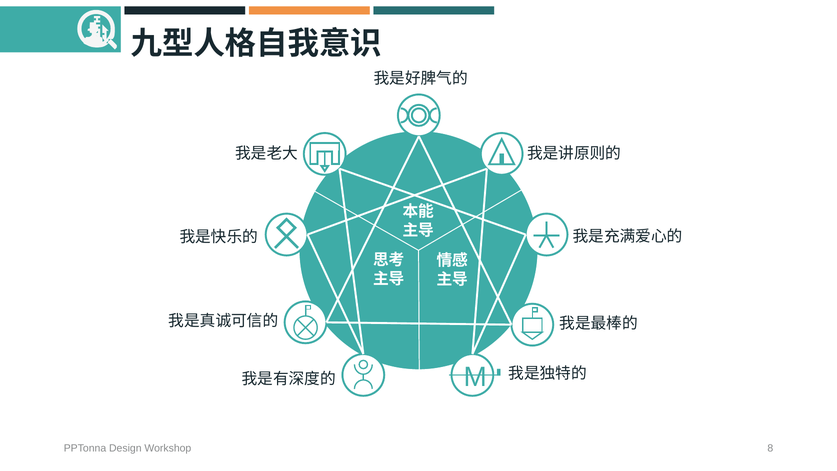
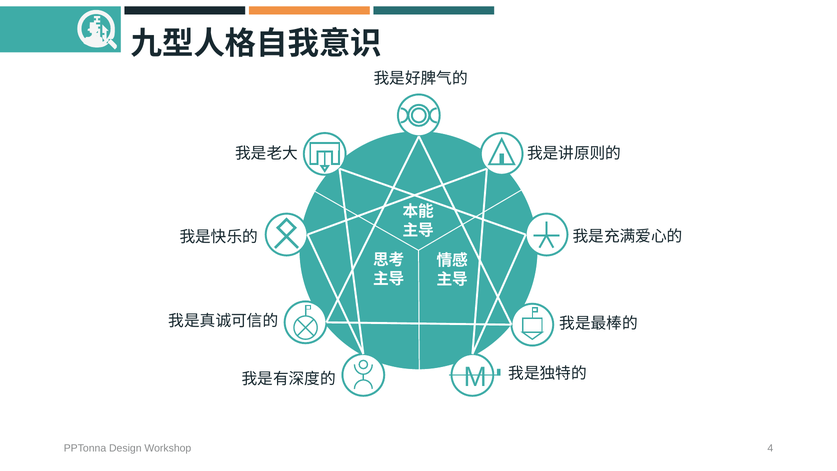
8: 8 -> 4 (770, 448)
